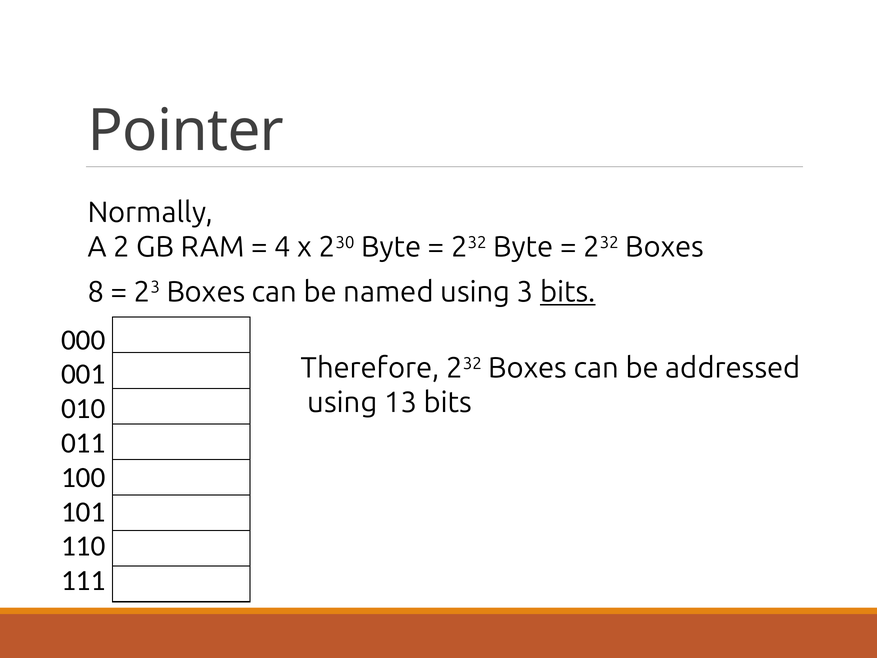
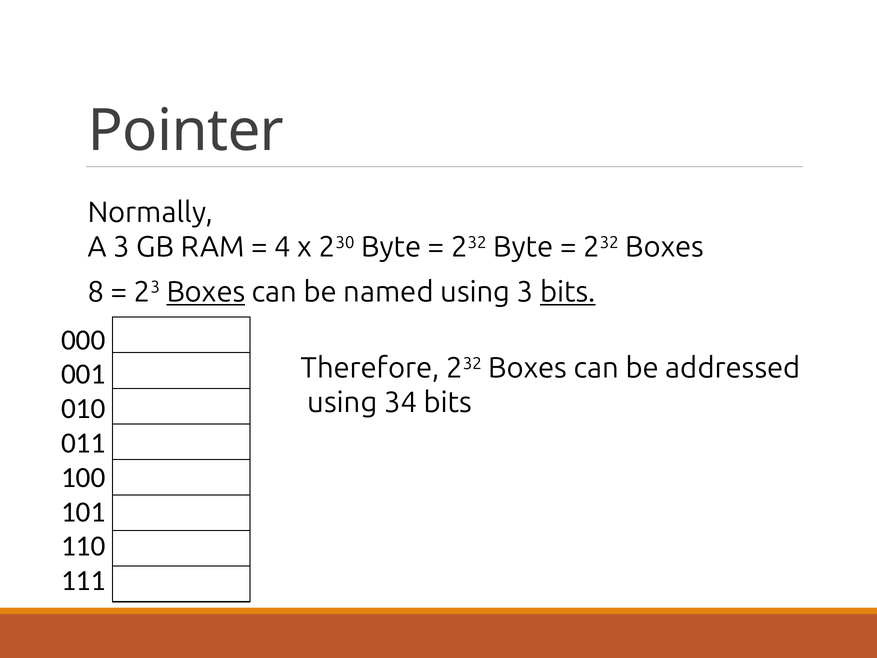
A 2: 2 -> 3 (121, 247)
Boxes underline: none -> present (206, 292)
13: 13 -> 34 (401, 403)
